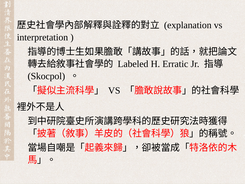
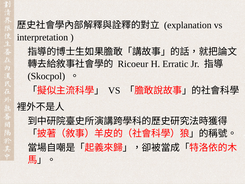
Labeled: Labeled -> Ricoeur (133, 64)
